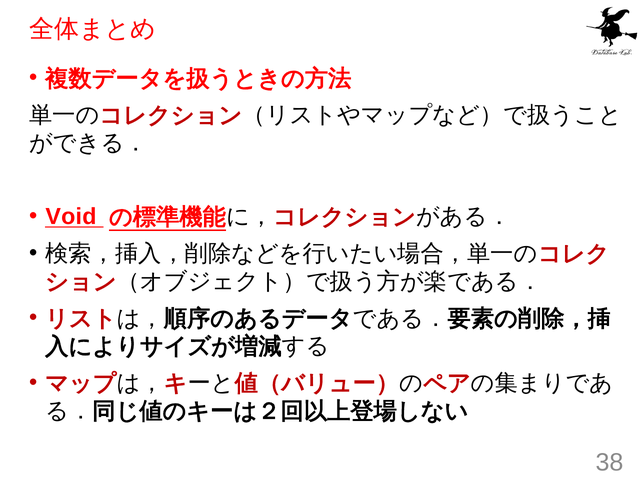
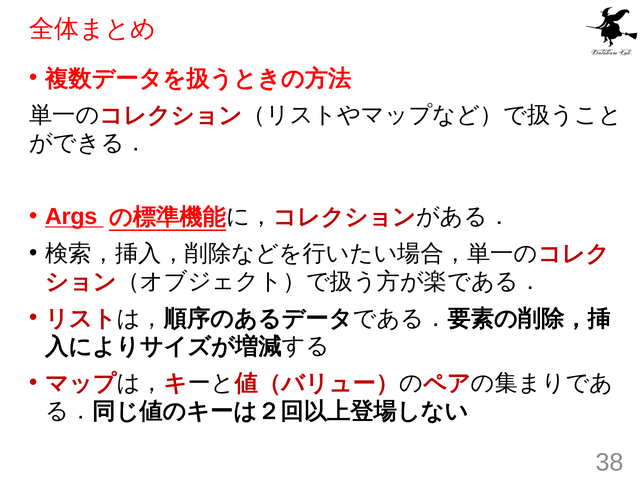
Void: Void -> Args (71, 217)
